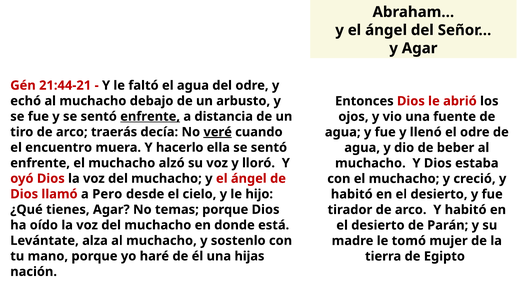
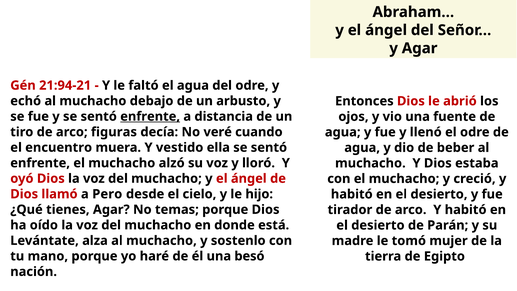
21:44-21: 21:44-21 -> 21:94-21 (65, 85)
traerás: traerás -> figuras (114, 132)
veré underline: present -> none (218, 132)
hacerlo: hacerlo -> vestido (180, 147)
hijas: hijas -> besó (249, 256)
